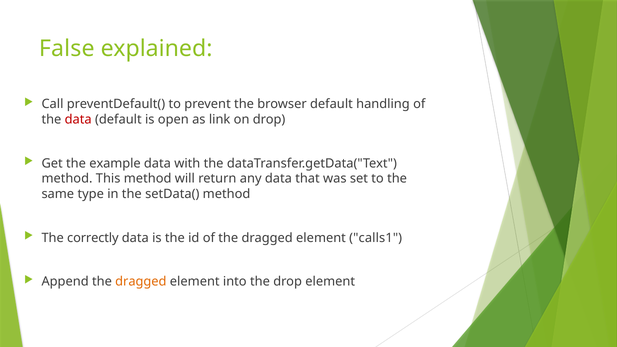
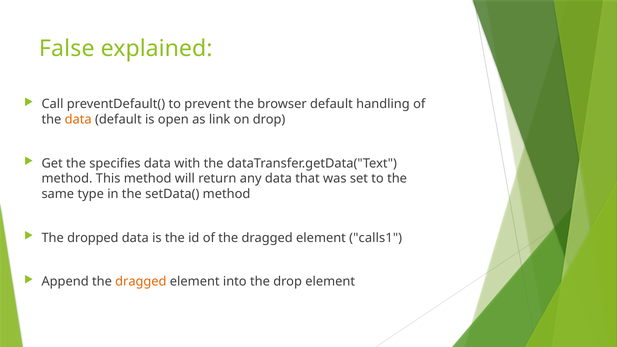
data colour: red -> orange (78, 120)
example: example -> specifies (115, 163)
correctly: correctly -> dropped (93, 238)
